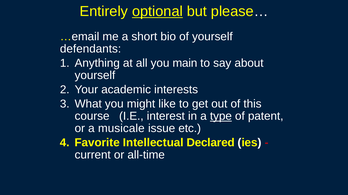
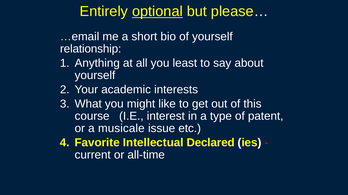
defendants: defendants -> relationship (91, 49)
main: main -> least (185, 63)
type underline: present -> none (221, 117)
